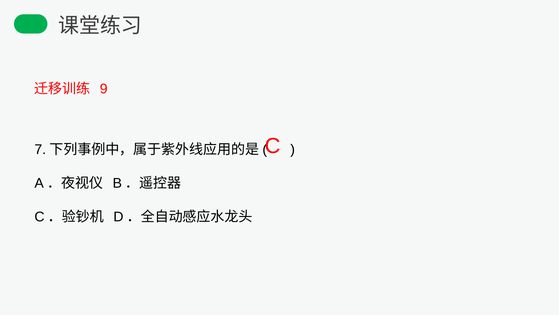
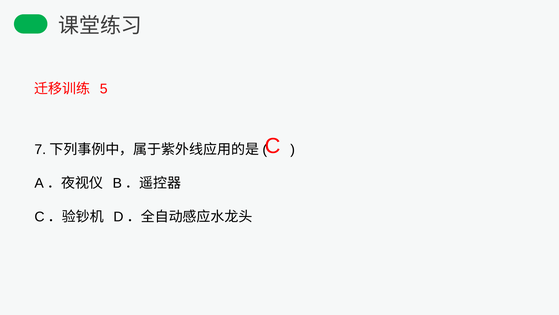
9: 9 -> 5 (104, 89)
